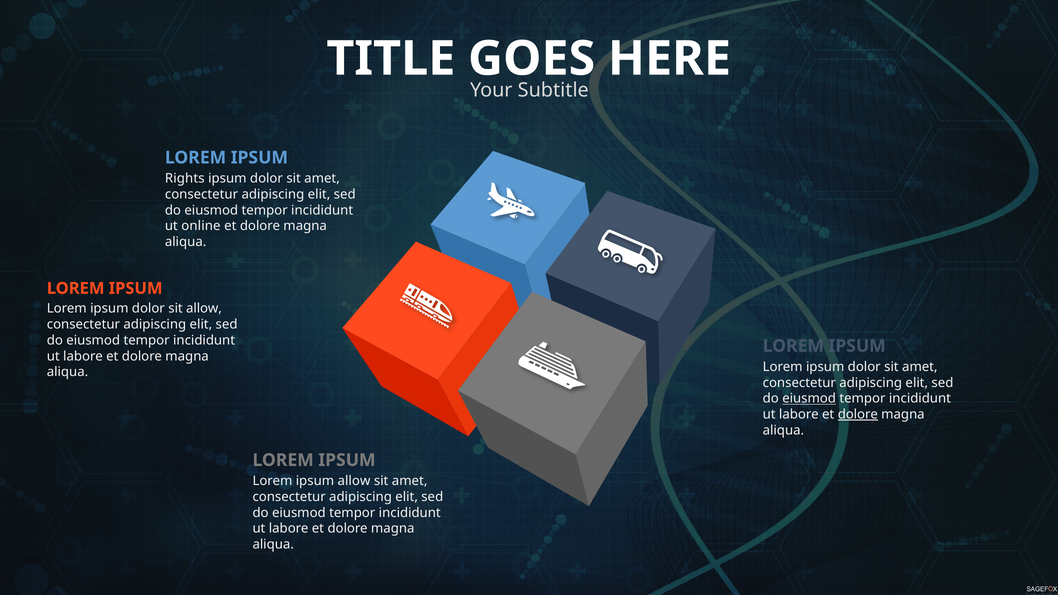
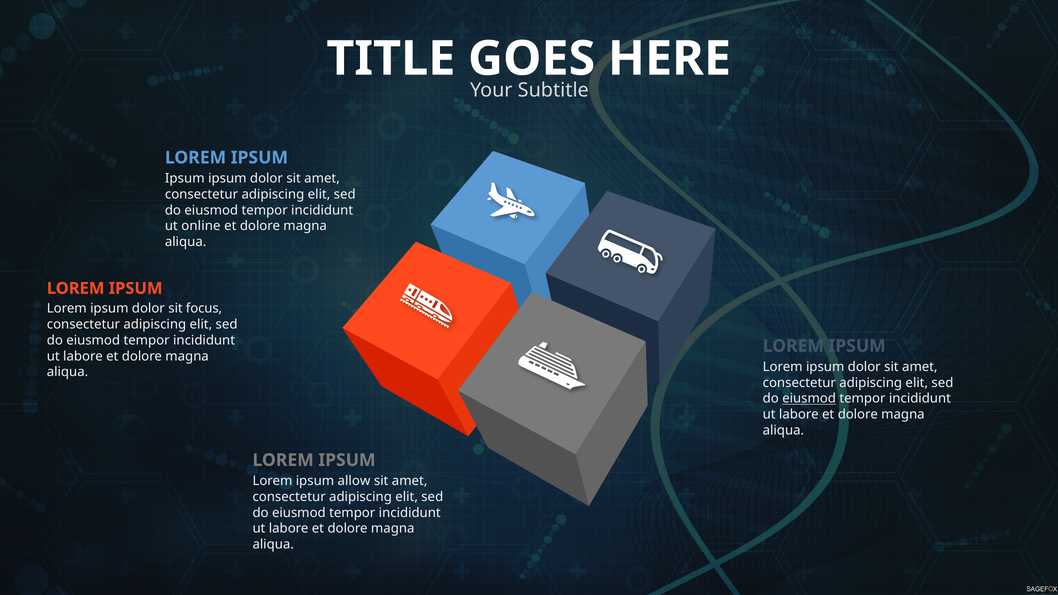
Rights: Rights -> Ipsum (185, 178)
sit allow: allow -> focus (204, 309)
dolore underline: present -> none (858, 415)
